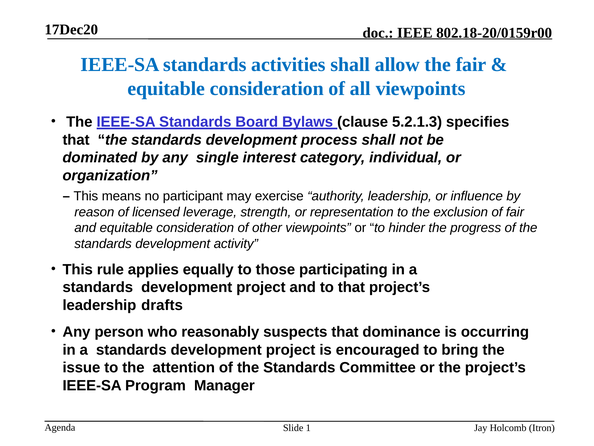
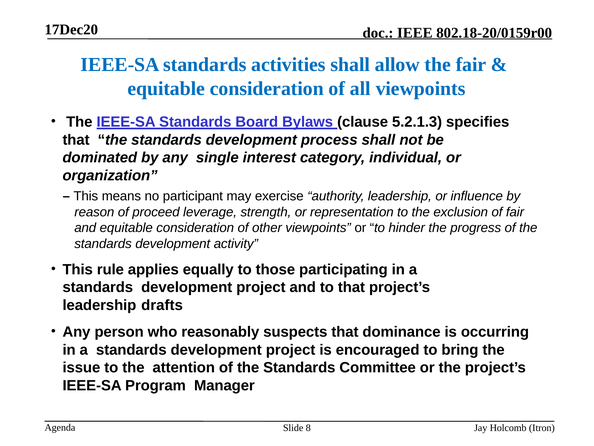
licensed: licensed -> proceed (156, 212)
1: 1 -> 8 (308, 427)
